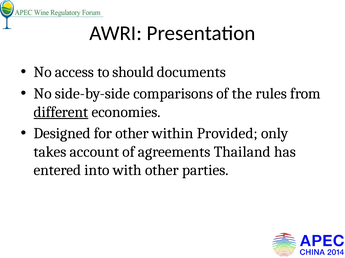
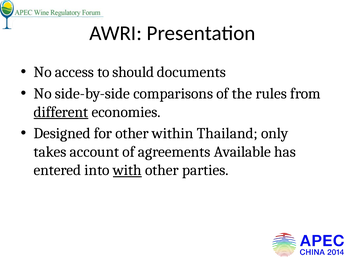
Provided: Provided -> Thailand (227, 134)
Thailand: Thailand -> Available (242, 152)
with underline: none -> present (127, 171)
